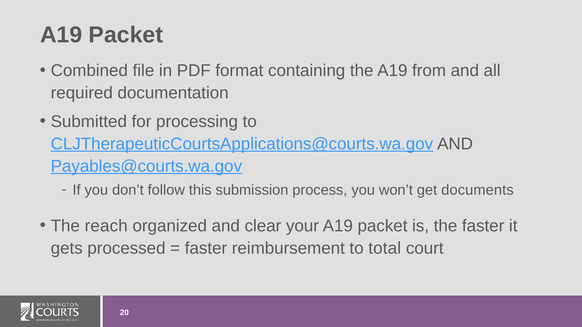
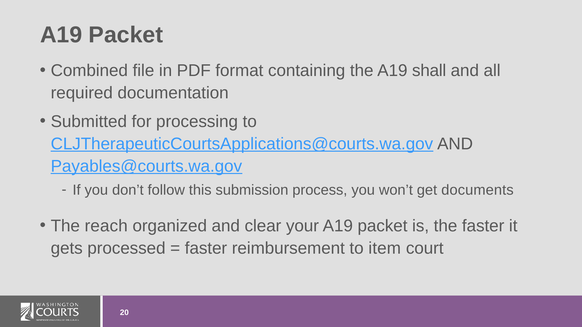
from: from -> shall (429, 71)
total: total -> item (385, 248)
